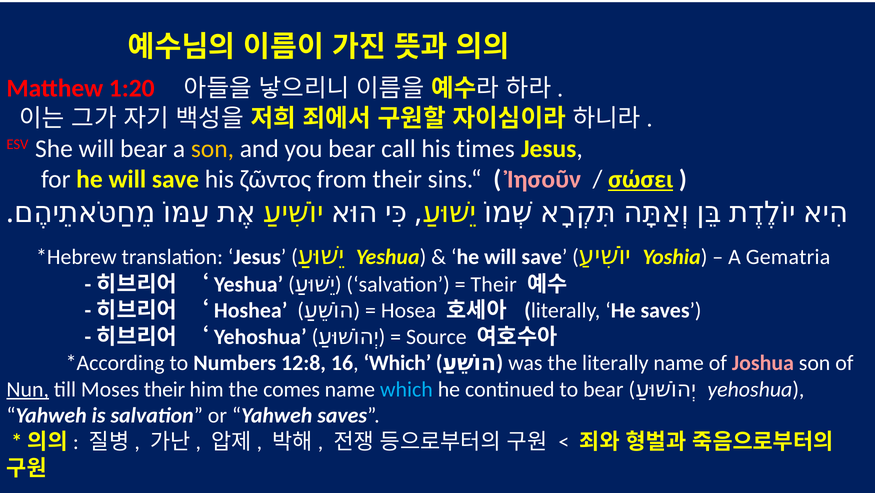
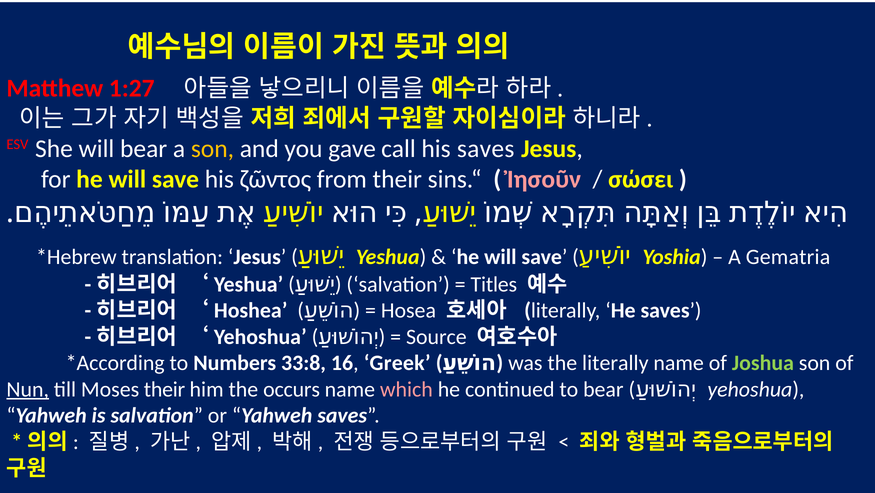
1:20: 1:20 -> 1:27 (132, 88)
you bear: bear -> gave (352, 148)
his times: times -> saves (486, 148)
σώσει underline: present -> none (641, 179)
Their: Their -> Titles (494, 284)
12:8: 12:8 -> 33:8 (304, 363)
16 Which: Which -> Greek (397, 363)
Joshua colour: pink -> light green (763, 363)
comes: comes -> occurs (292, 389)
which colour: light blue -> pink (406, 389)
